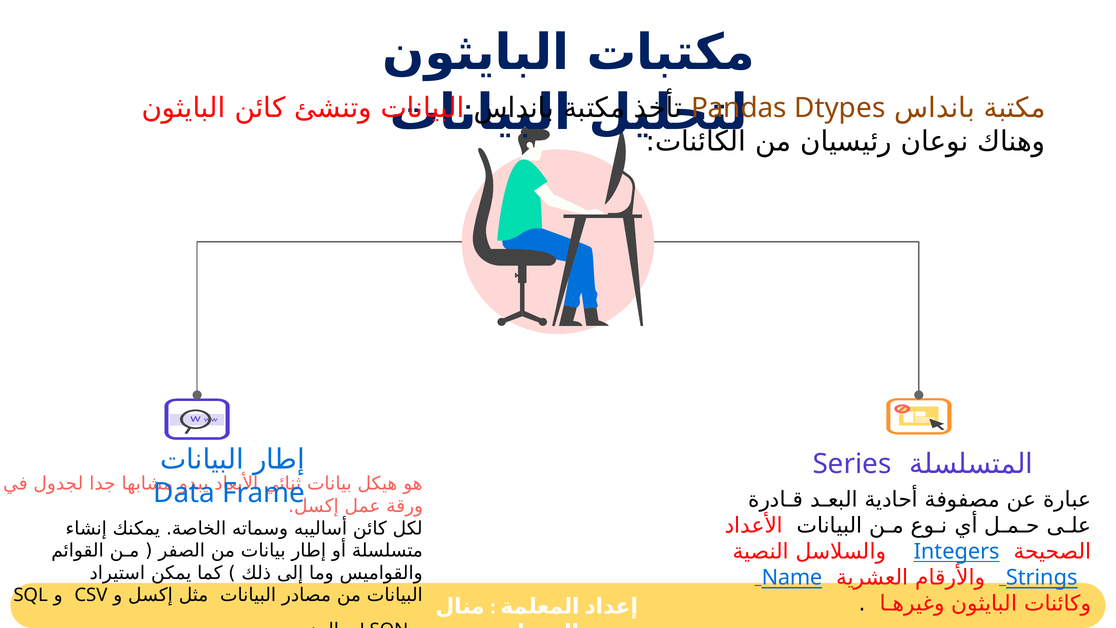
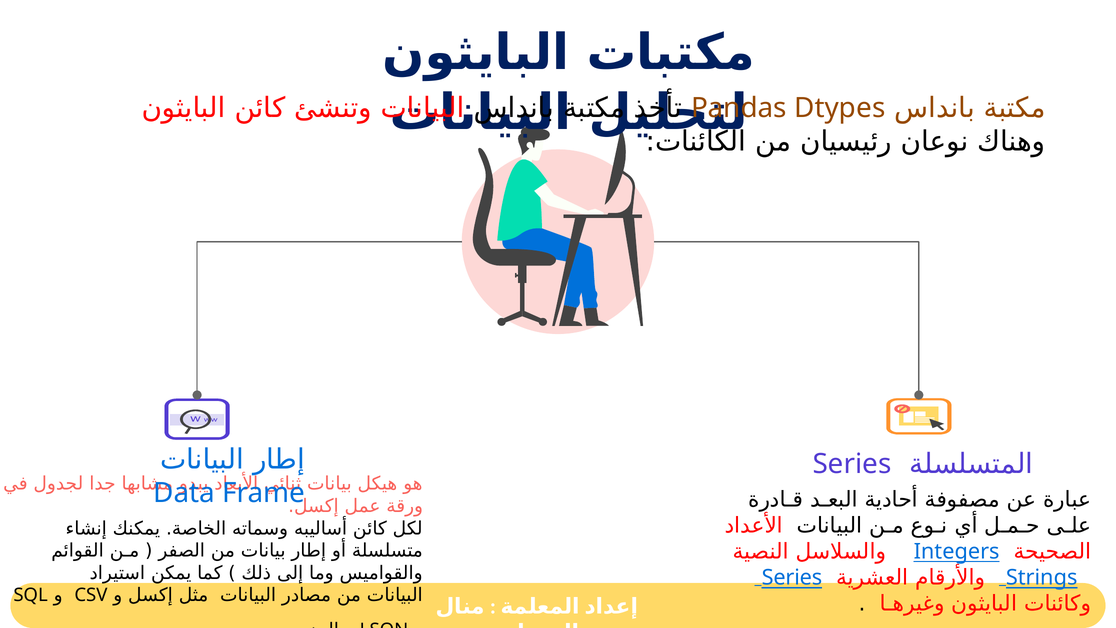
Name: Name -> Series (792, 577)
